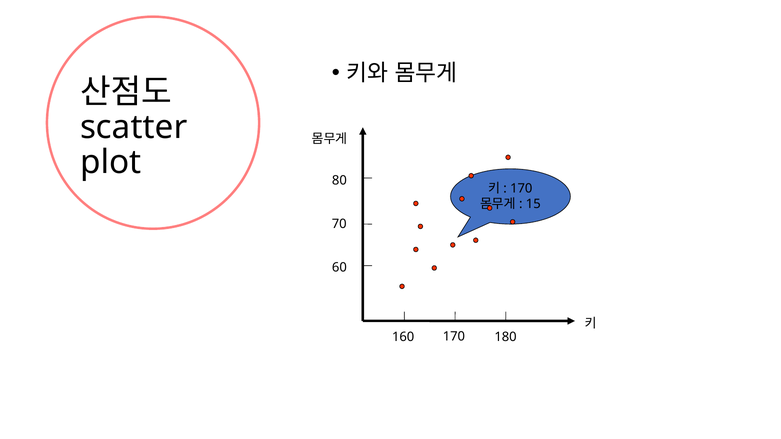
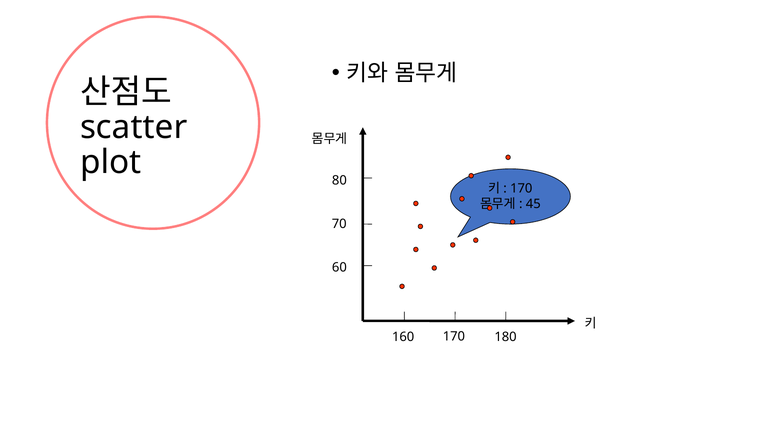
15: 15 -> 45 (533, 204)
